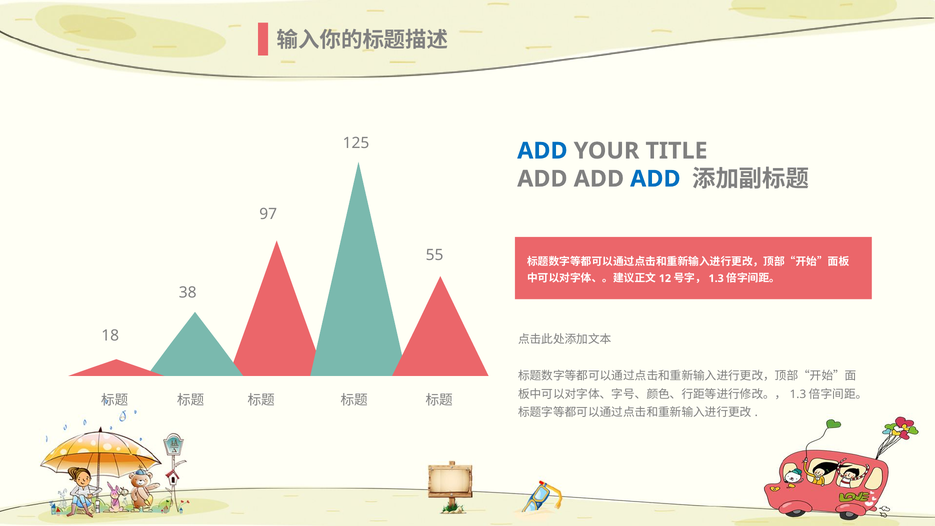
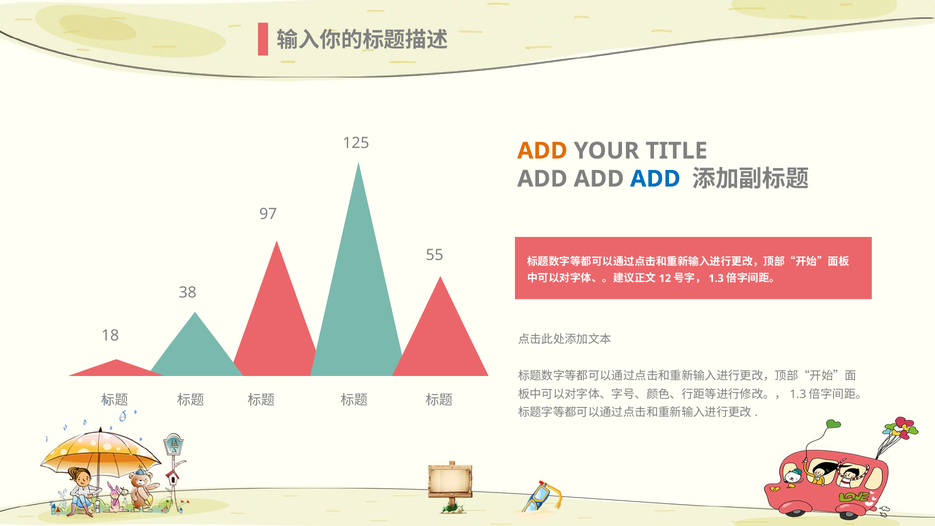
ADD colour: blue -> orange (542, 151)
